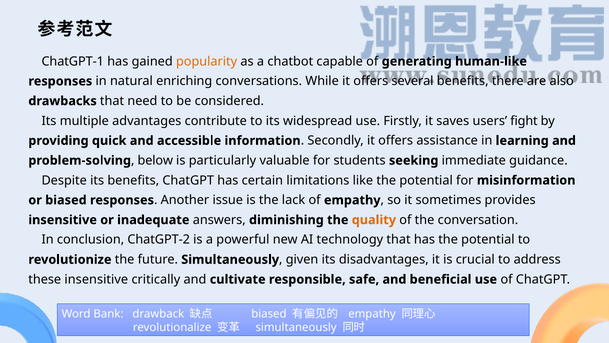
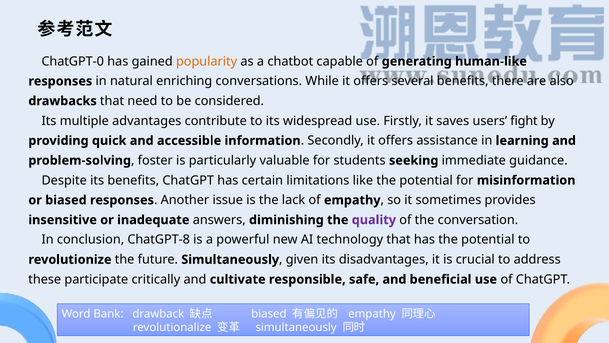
ChatGPT-1: ChatGPT-1 -> ChatGPT-0 (73, 61)
below: below -> foster (155, 160)
quality colour: orange -> purple (374, 220)
ChatGPT-2: ChatGPT-2 -> ChatGPT-8 (159, 239)
these insensitive: insensitive -> participate (96, 279)
